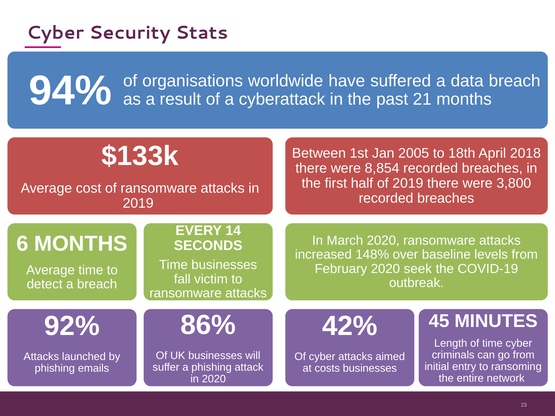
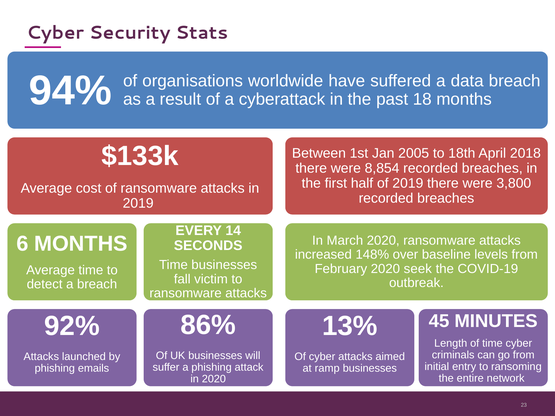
21: 21 -> 18 (422, 99)
42%: 42% -> 13% (350, 326)
costs: costs -> ramp (327, 368)
